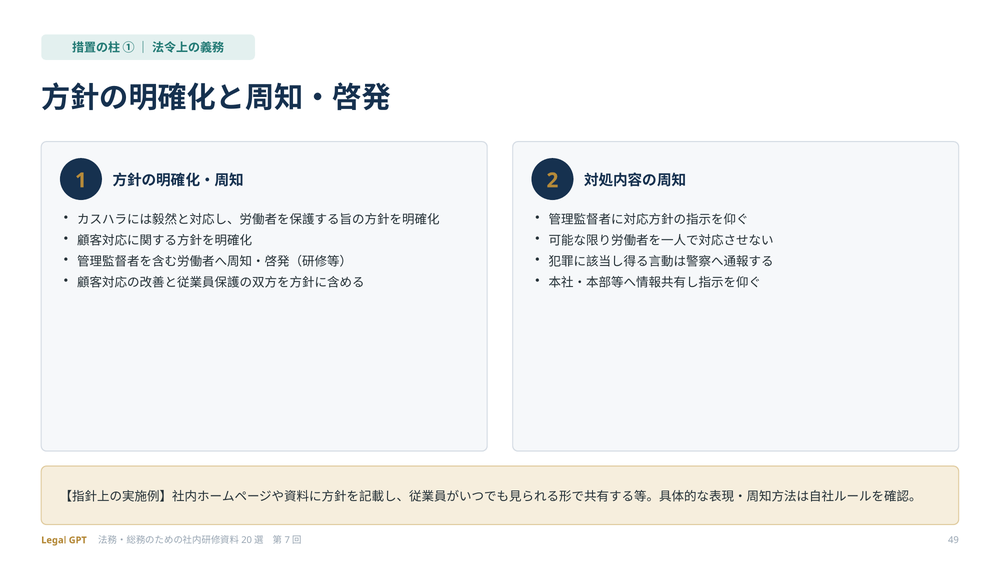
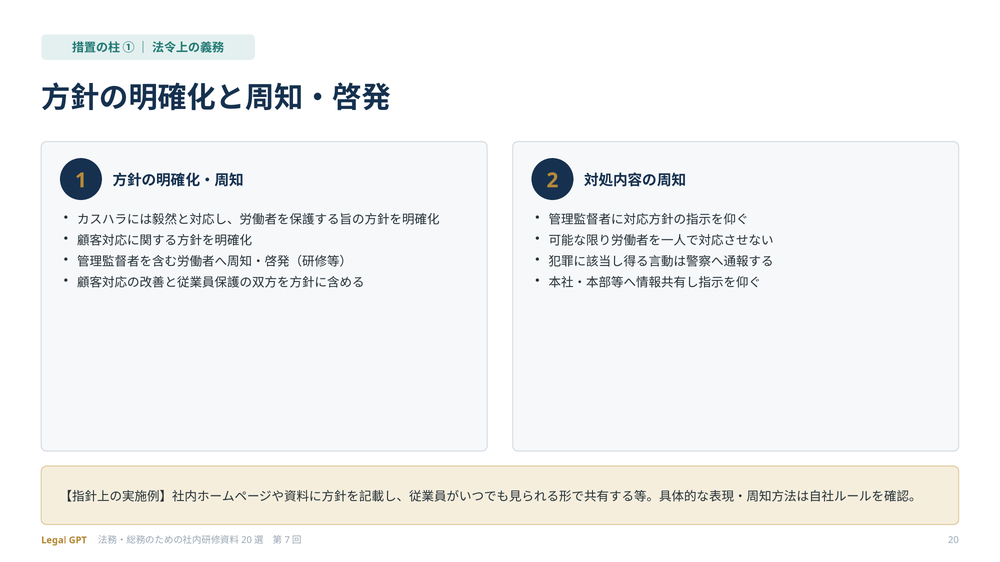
49: 49 -> 20 (953, 541)
